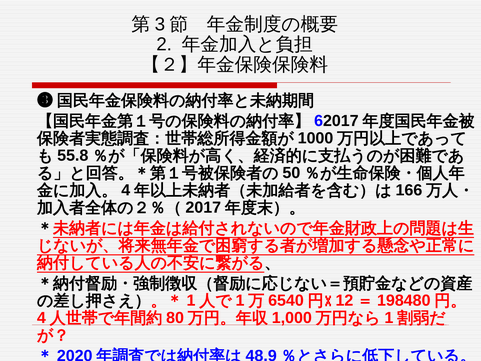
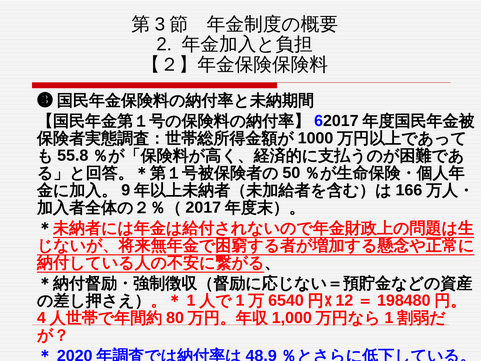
4: 4 -> 9 (126, 190)
